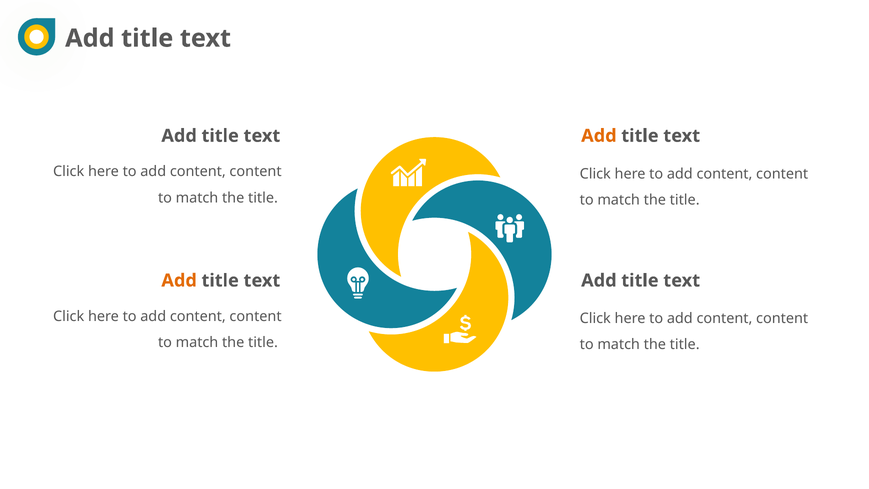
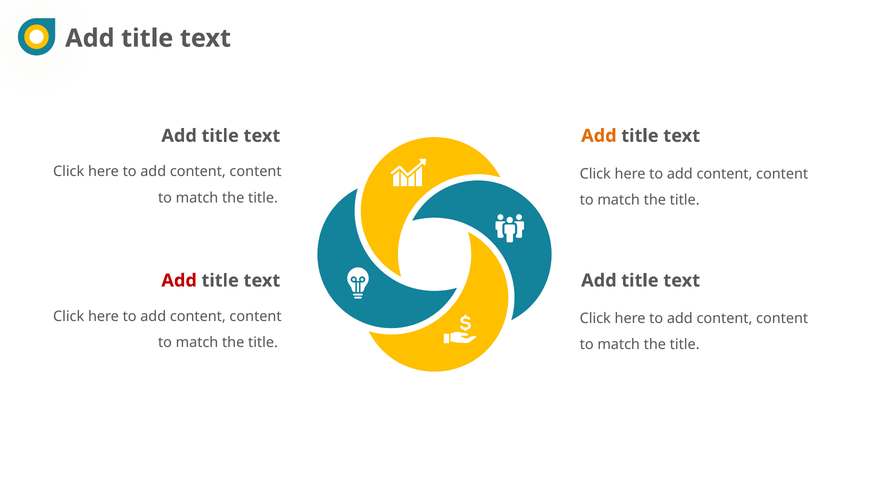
Add colour: orange -> red (179, 280)
